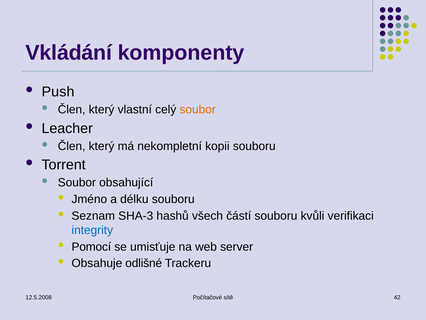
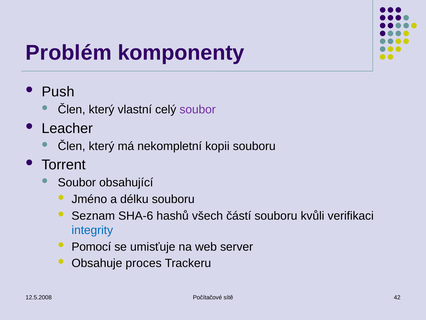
Vkládání: Vkládání -> Problém (69, 53)
soubor colour: orange -> purple (198, 110)
SHA-3: SHA-3 -> SHA-6 (136, 216)
odlišné: odlišné -> proces (144, 263)
